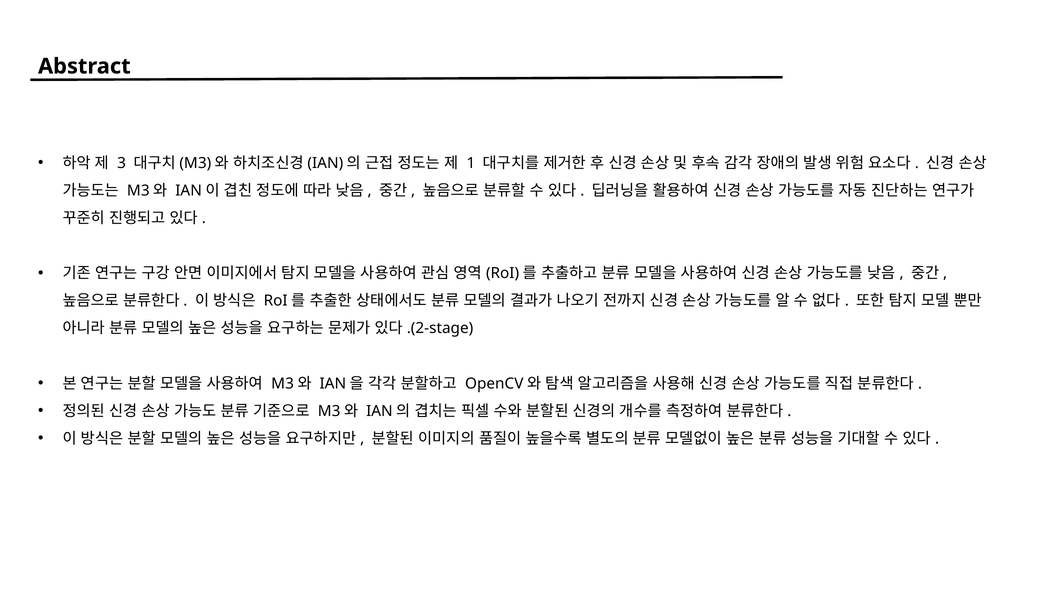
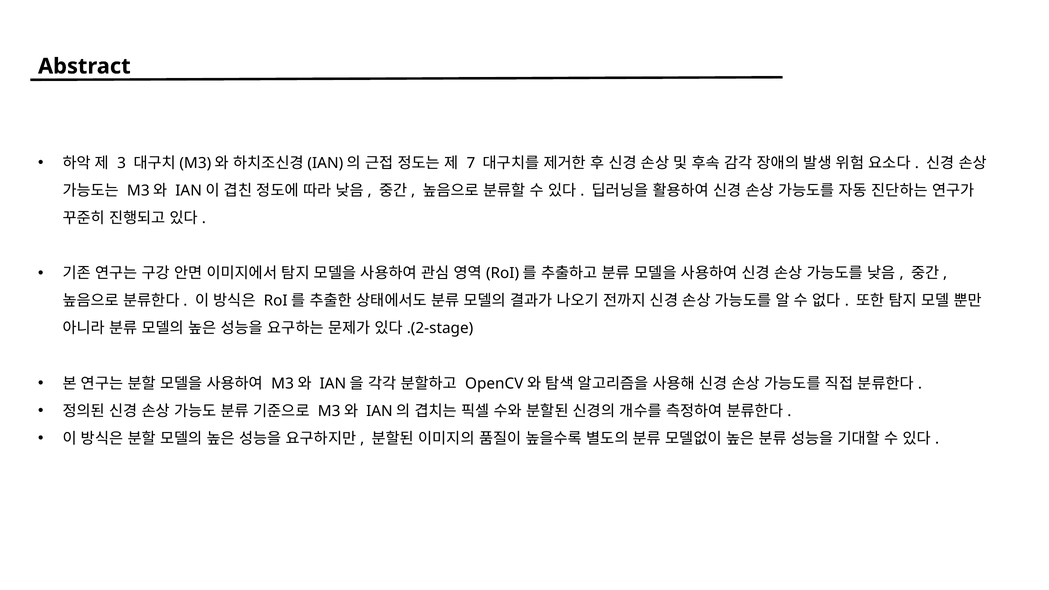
1: 1 -> 7 (471, 163)
